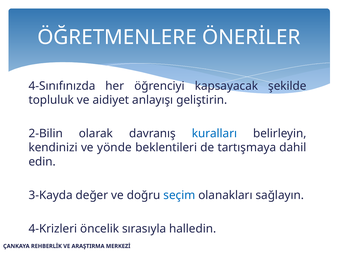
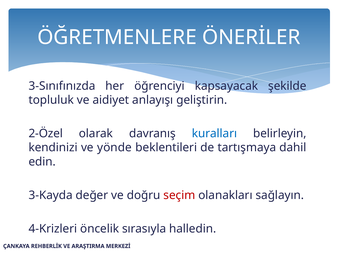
4-Sınıfınızda: 4-Sınıfınızda -> 3-Sınıfınızda (62, 86)
2-Bilin: 2-Bilin -> 2-Özel (46, 133)
seçim colour: blue -> red (179, 195)
